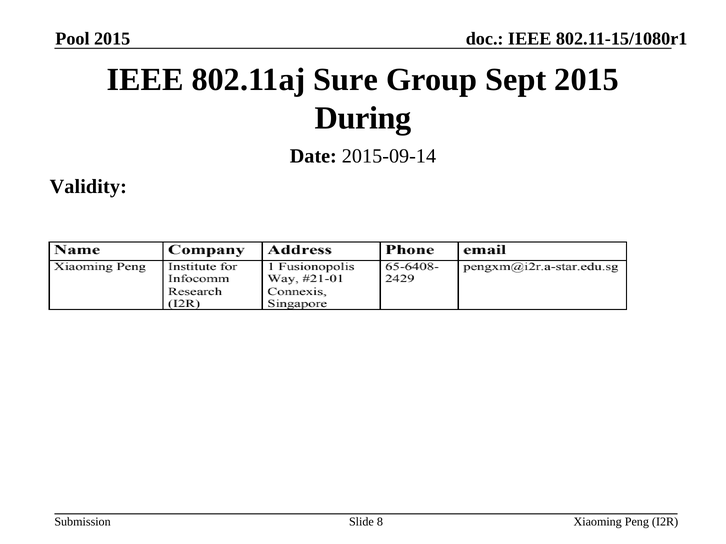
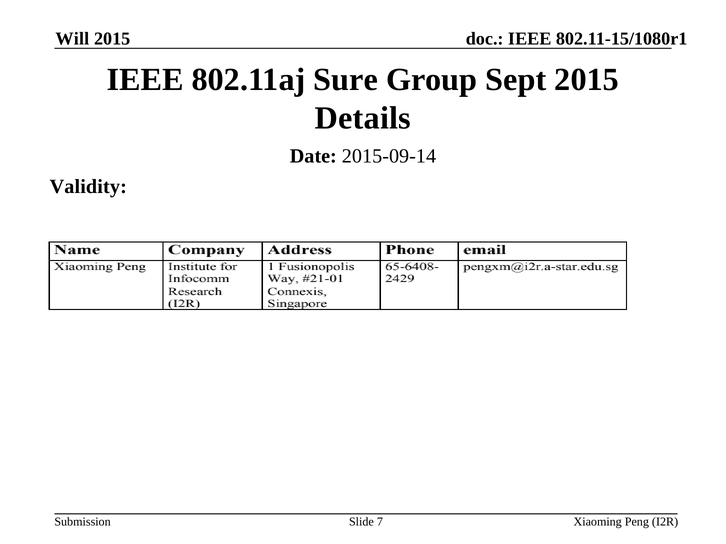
Pool: Pool -> Will (72, 39)
During: During -> Details (363, 118)
8: 8 -> 7 (380, 522)
